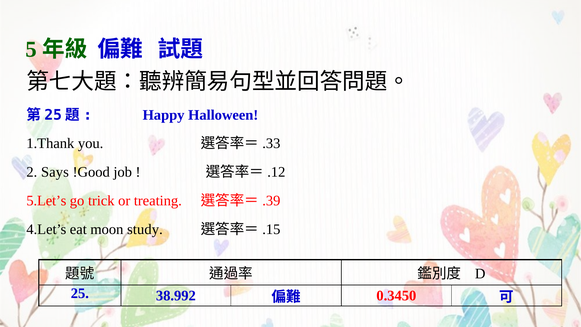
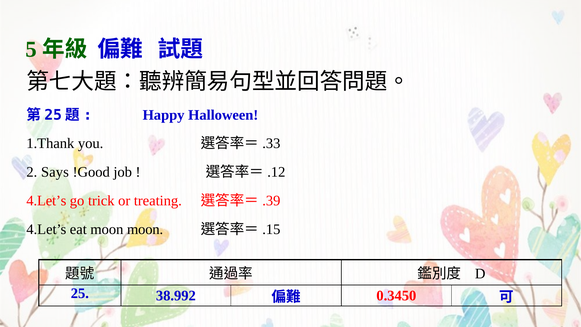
5.Let’s: 5.Let’s -> 4.Let’s (46, 201)
moon study: study -> moon (145, 229)
